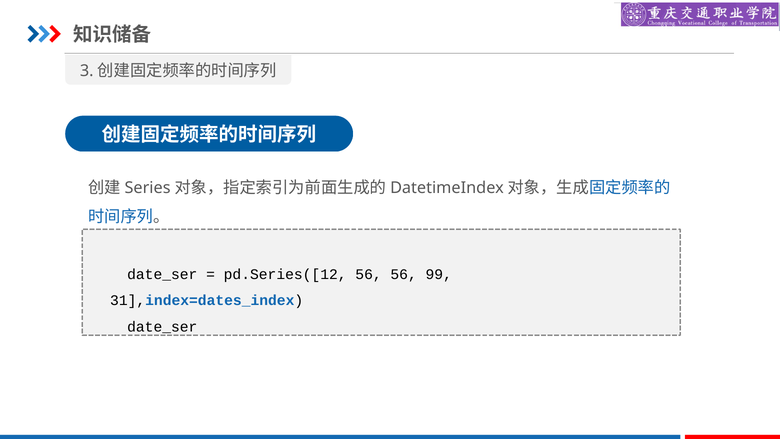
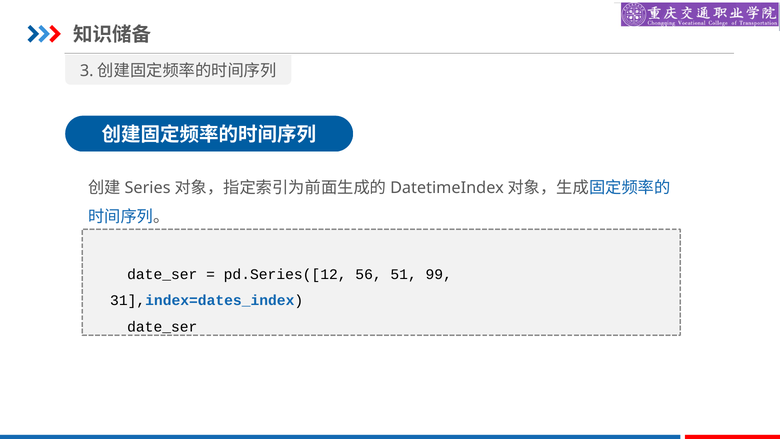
56 56: 56 -> 51 (404, 274)
